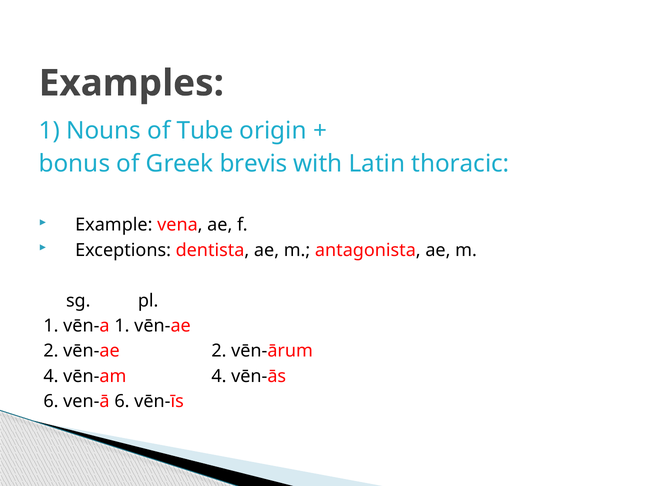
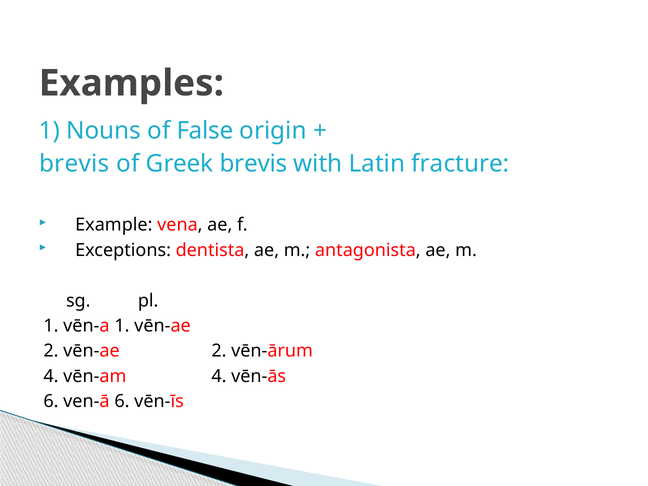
Tube: Tube -> False (205, 131)
bonus: bonus -> brevis (74, 164)
thoracic: thoracic -> fracture (460, 164)
